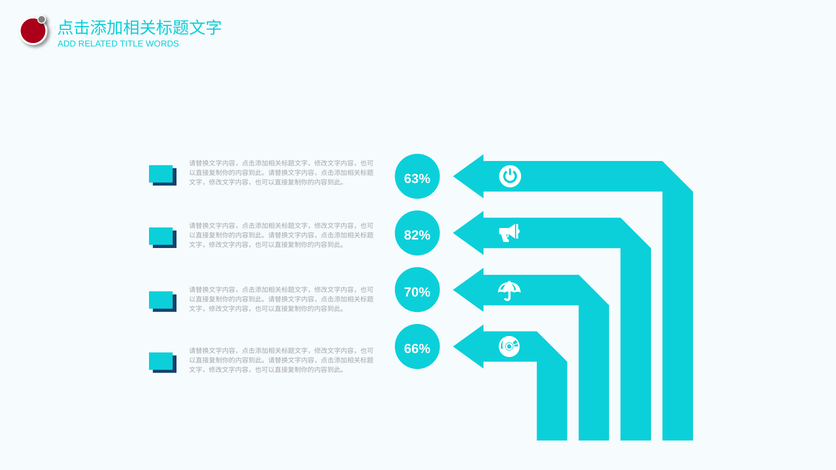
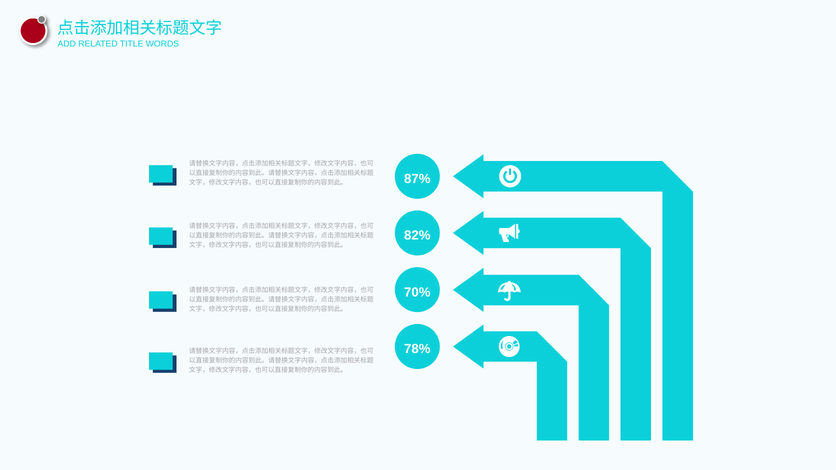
63%: 63% -> 87% (417, 179)
66%: 66% -> 78% (417, 349)
